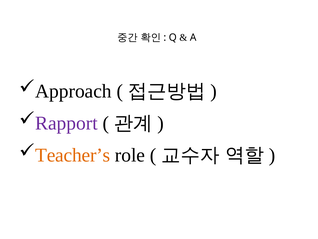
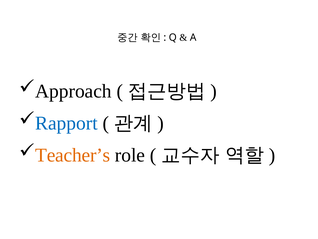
Rapport colour: purple -> blue (66, 123)
